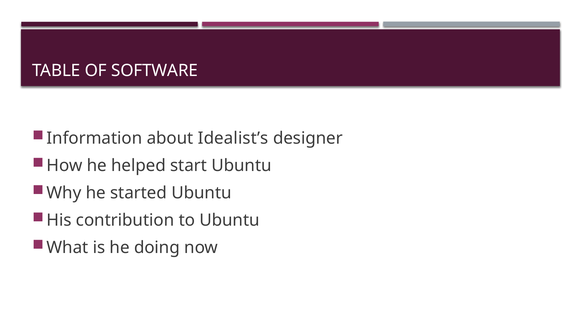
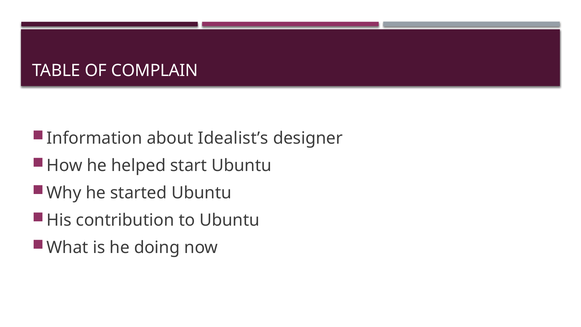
SOFTWARE: SOFTWARE -> COMPLAIN (155, 71)
